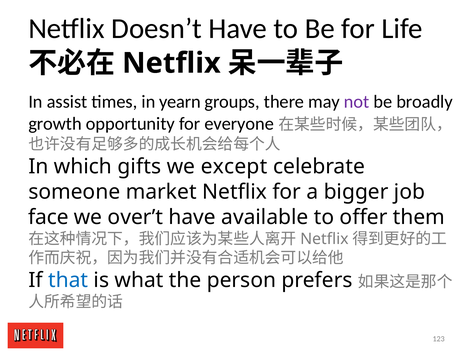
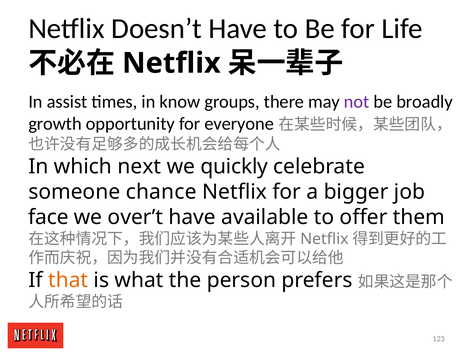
yearn: yearn -> know (180, 102)
gifts: gifts -> next (139, 167)
except: except -> quickly (234, 167)
market: market -> chance (161, 192)
that colour: blue -> orange (68, 280)
